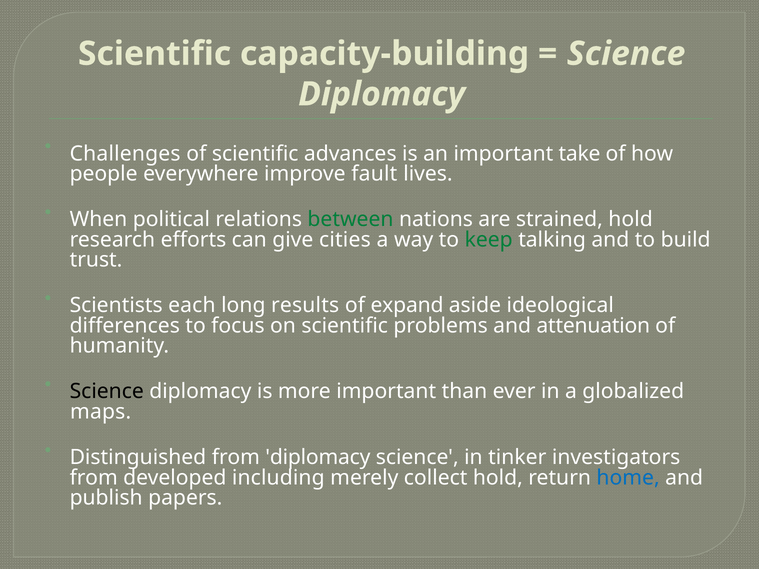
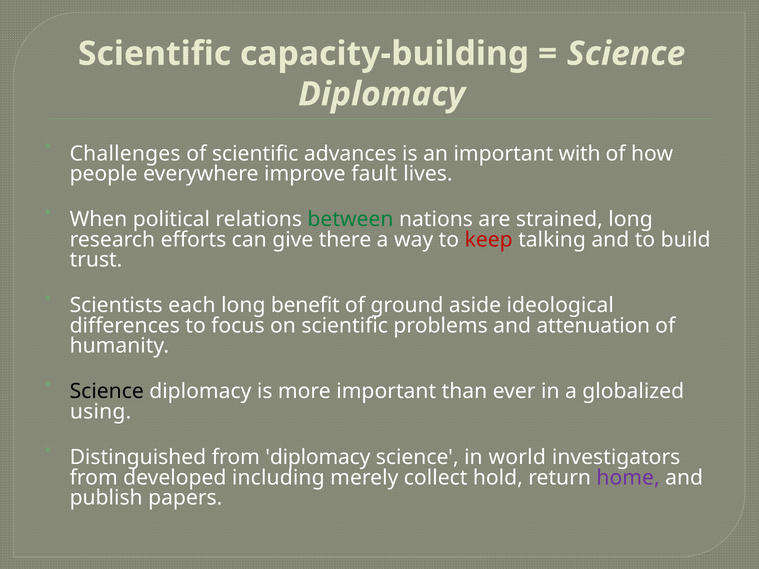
take: take -> with (580, 154)
strained hold: hold -> long (631, 220)
cities: cities -> there (345, 240)
keep colour: green -> red (489, 240)
results: results -> benefit (305, 306)
expand: expand -> ground (407, 306)
maps: maps -> using (101, 412)
tinker: tinker -> world (517, 458)
home colour: blue -> purple (628, 478)
